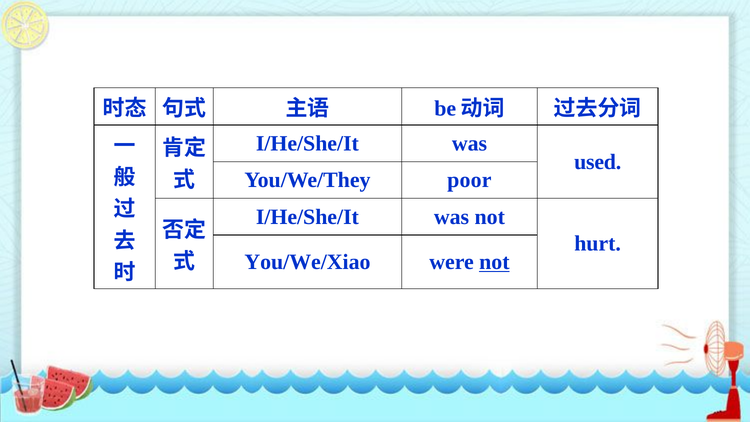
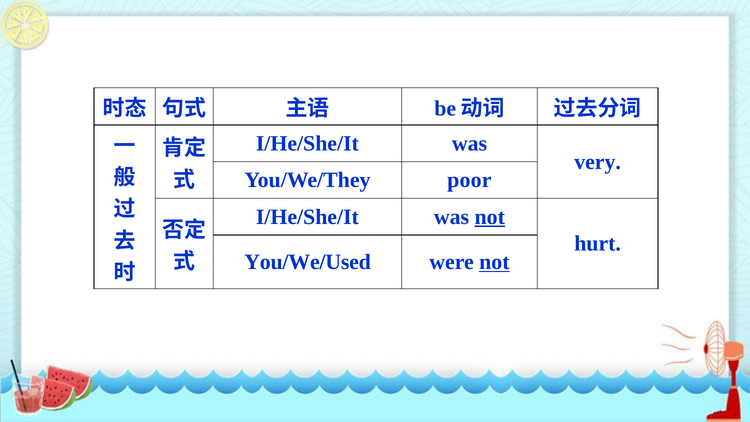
used: used -> very (598, 162)
not underline: none -> present (490, 217)
You/We/Xiao: You/We/Xiao -> You/We/Used (308, 262)
